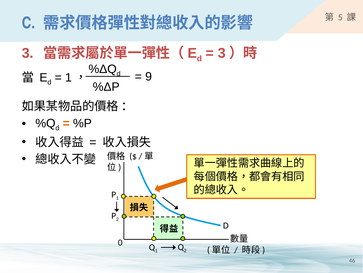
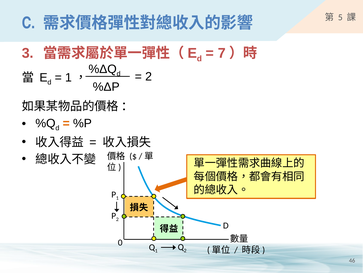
3: 3 -> 7 (222, 53)
9: 9 -> 2 (149, 76)
